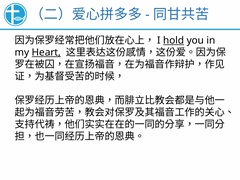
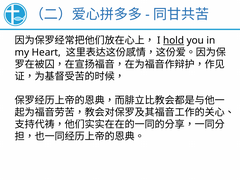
Heart underline: present -> none (46, 52)
